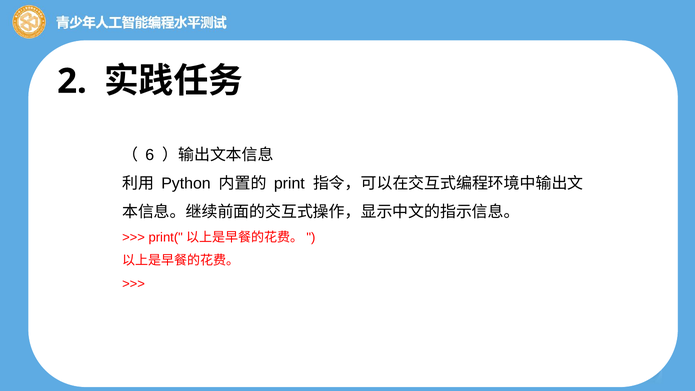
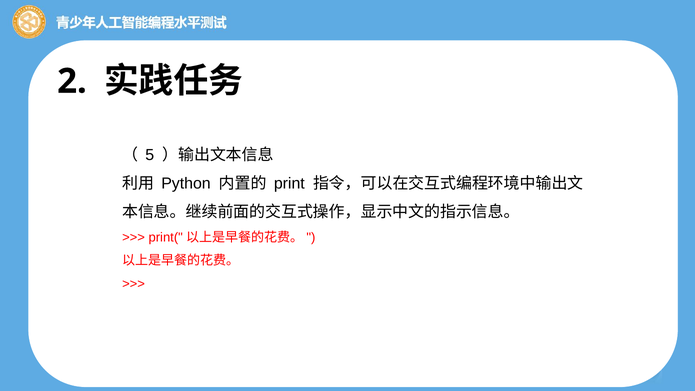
6: 6 -> 5 (150, 155)
